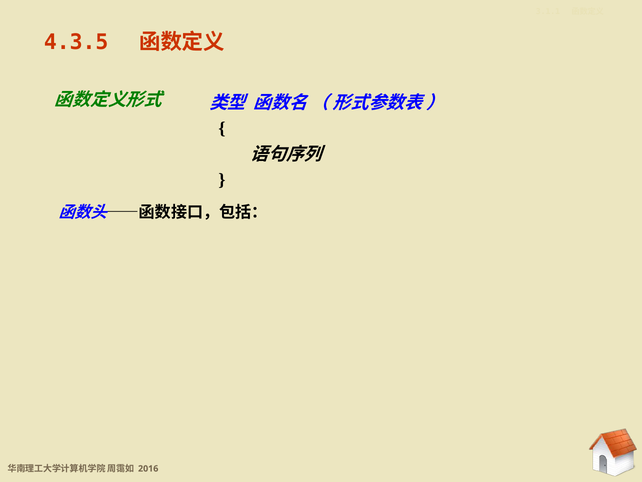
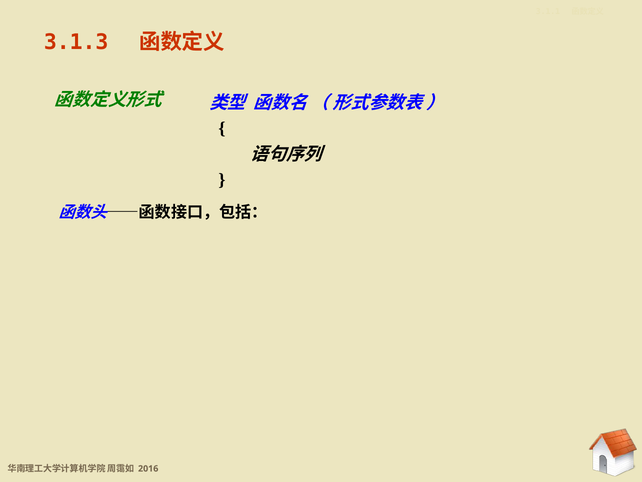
4.3.5: 4.3.5 -> 3.1.3 (76, 42)
